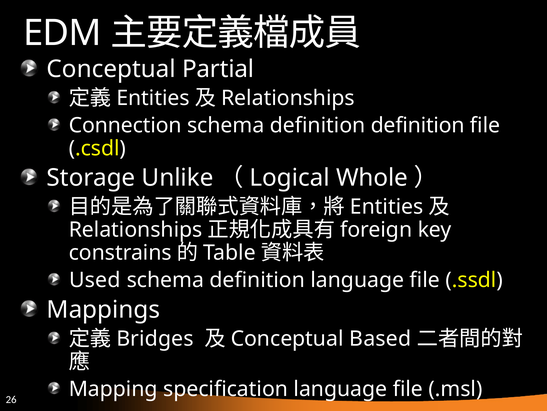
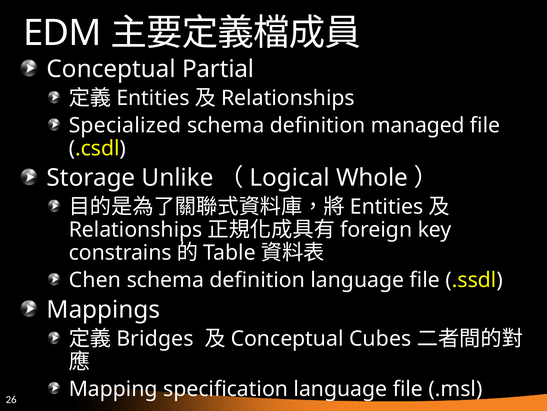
Connection: Connection -> Specialized (125, 125)
definition definition: definition -> managed (418, 125)
Used: Used -> Chen (95, 280)
Based: Based -> Cubes (380, 338)
